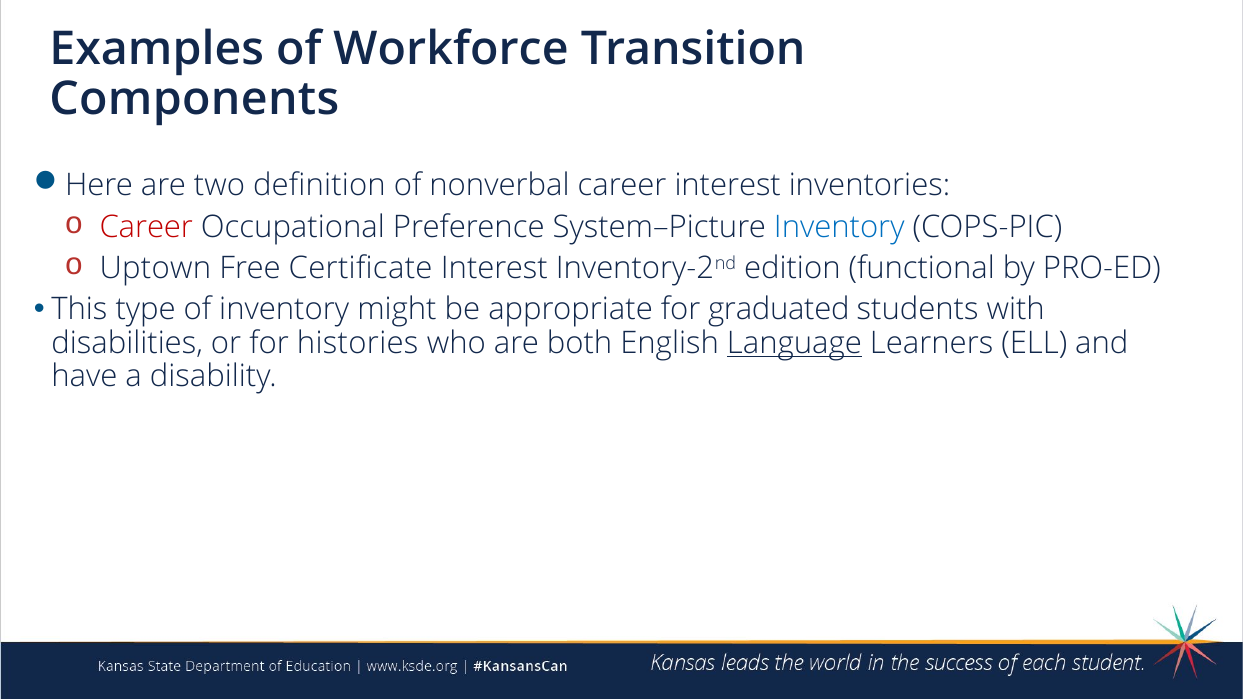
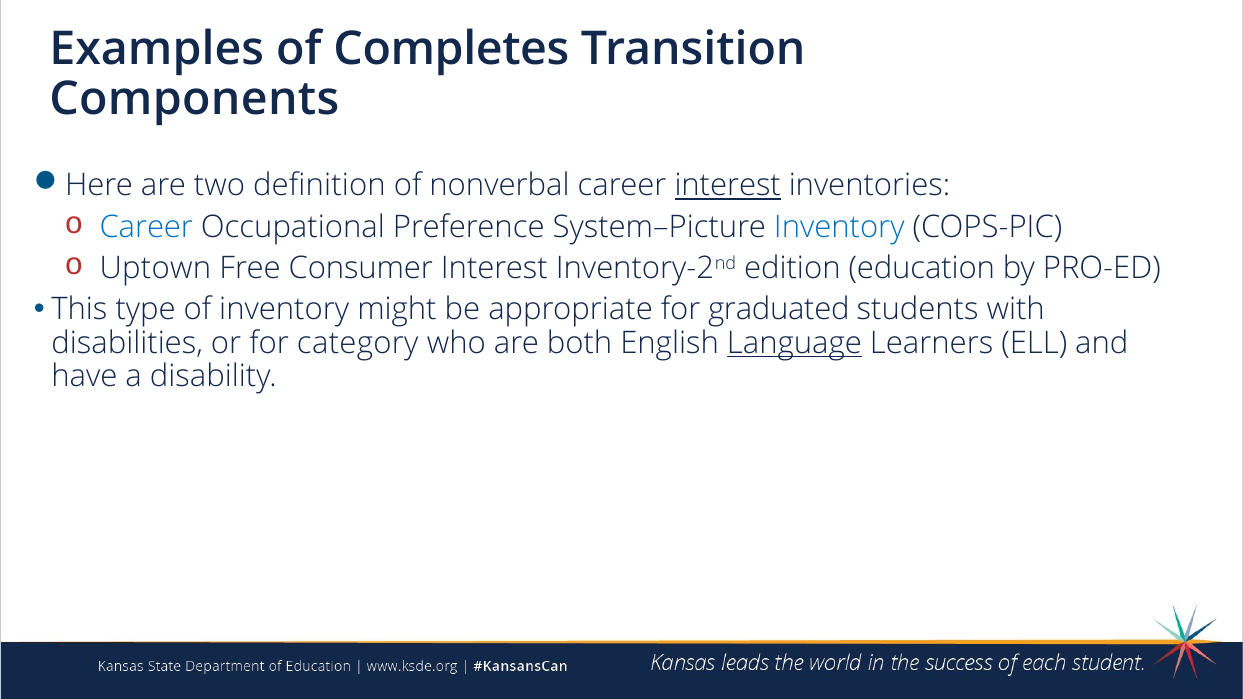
Workforce: Workforce -> Completes (451, 49)
interest underline: none -> present (728, 186)
Career colour: red -> blue (146, 227)
Certificate: Certificate -> Consumer (361, 268)
functional: functional -> education (922, 268)
histories: histories -> category (358, 343)
